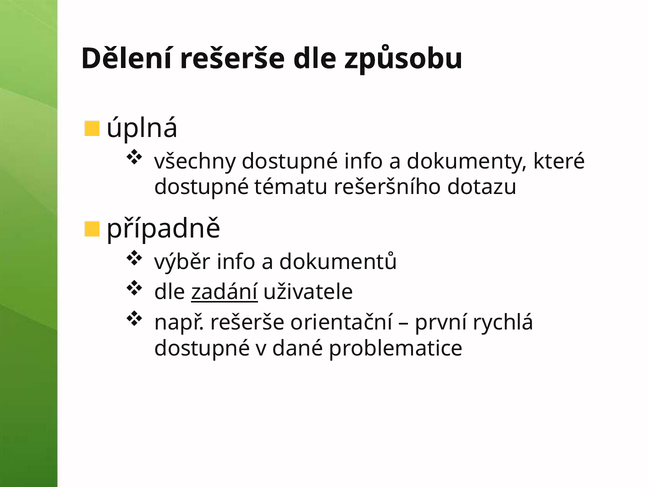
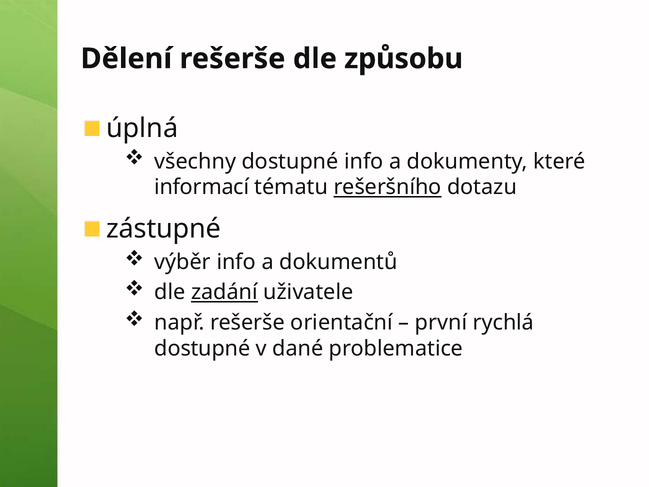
dostupné: dostupné -> informací (202, 187)
rešeršního underline: none -> present (388, 187)
případně: případně -> zástupné (164, 229)
